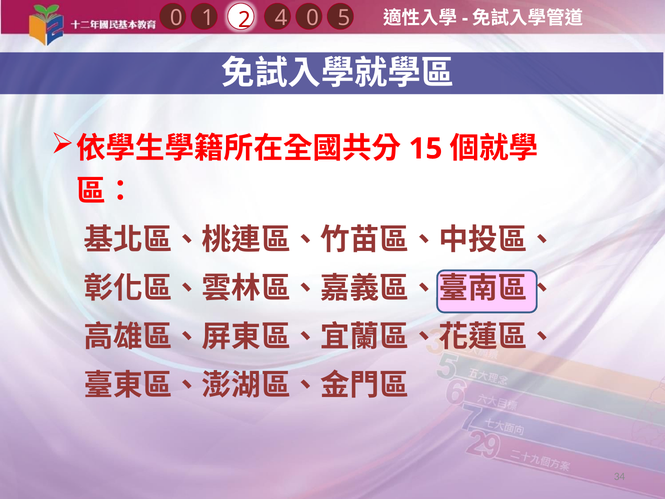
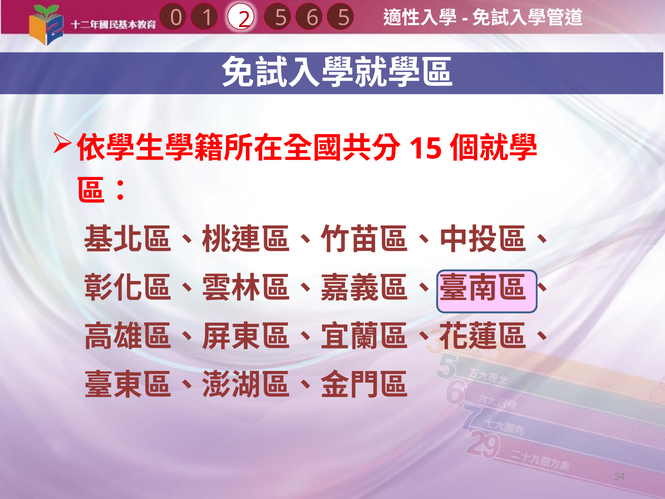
1 0: 0 -> 6 (313, 18)
2 4: 4 -> 5 (281, 18)
